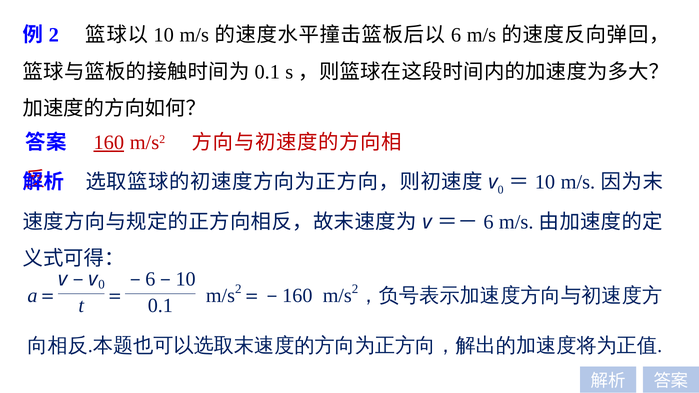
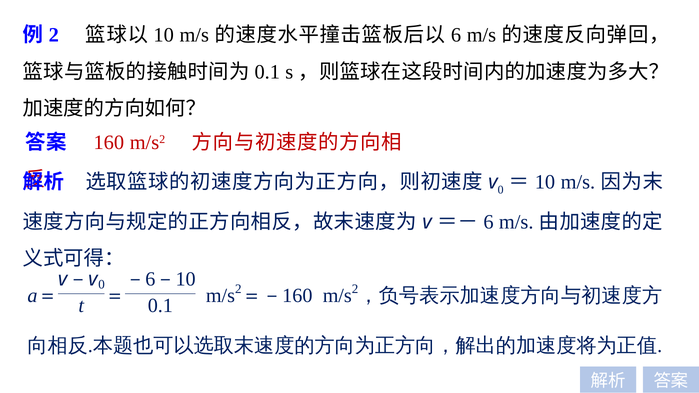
160 underline: present -> none (109, 143)
